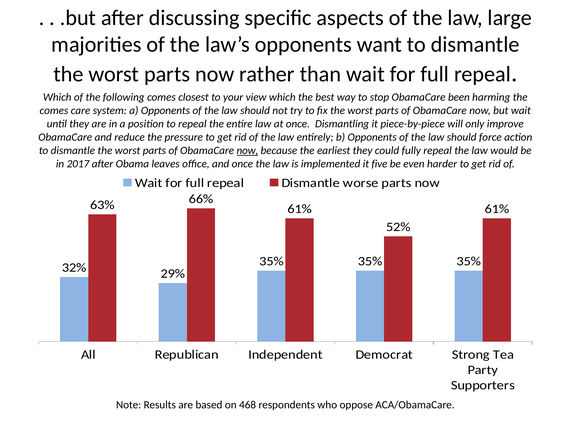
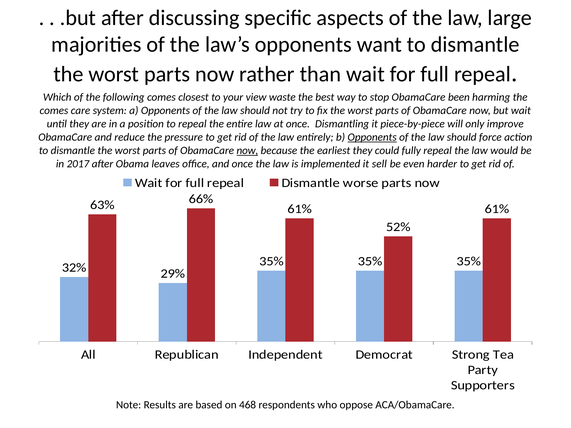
view which: which -> waste (282, 97)
Opponents underline: none -> present (372, 137)
five: five -> sell (379, 164)
